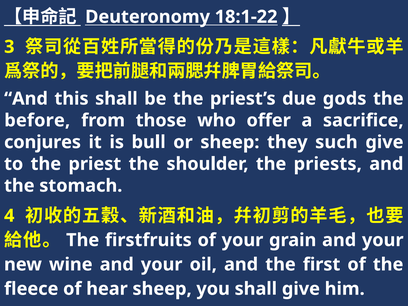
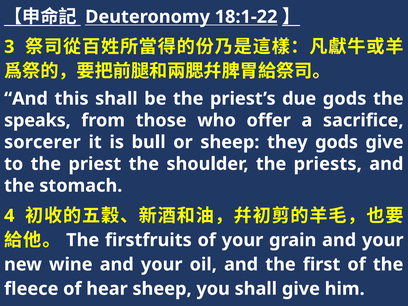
before: before -> speaks (37, 120)
conjures: conjures -> sorcerer (42, 142)
they such: such -> gods (337, 142)
